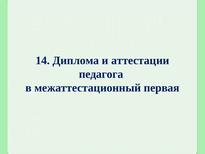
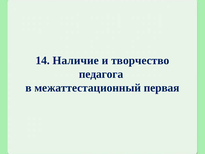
Диплома: Диплома -> Наличие (76, 60)
аттестации: аттестации -> творчество (140, 60)
